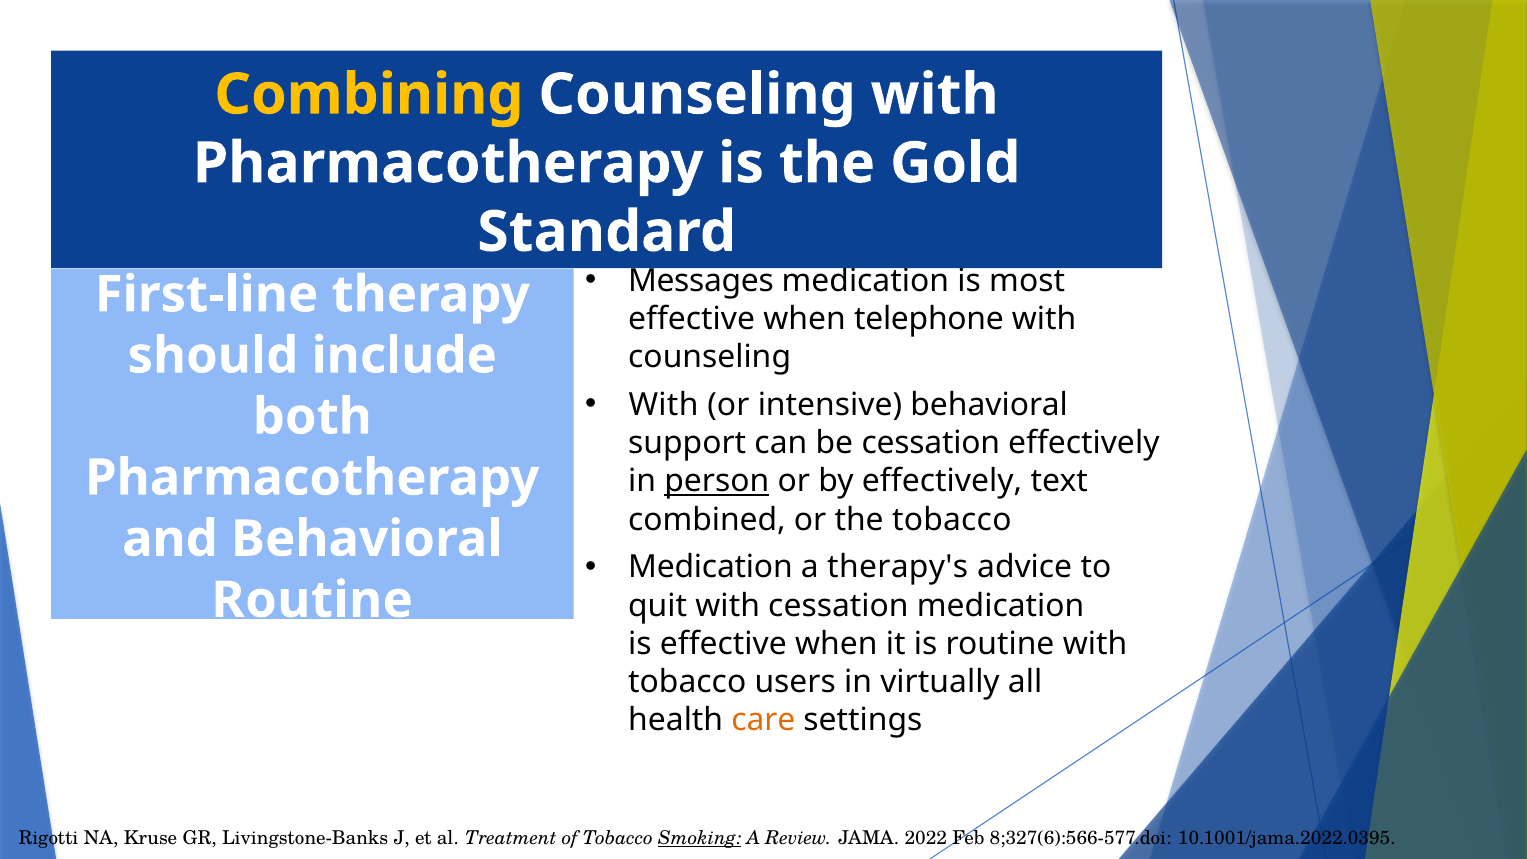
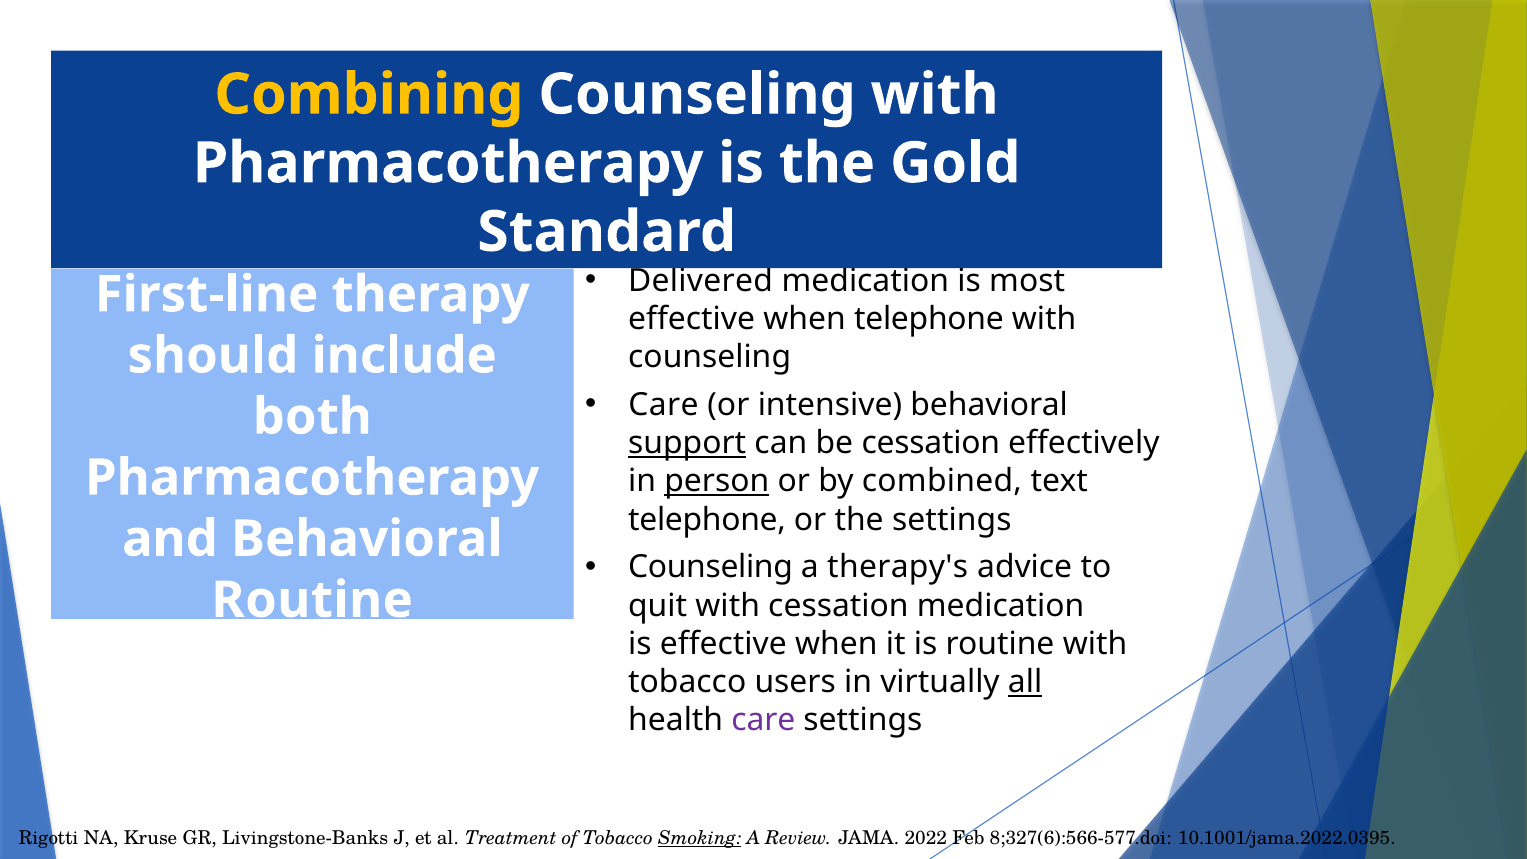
Messages: Messages -> Delivered (701, 281)
With: With -> Care (663, 405)
support underline: none -> present (687, 443)
by effectively: effectively -> combined (942, 481)
combined: combined -> telephone (707, 520)
the tobacco: tobacco -> settings (952, 520)
Medication: Medication -> Counseling (711, 567)
all underline: none -> present (1025, 682)
care colour: orange -> purple (763, 720)
